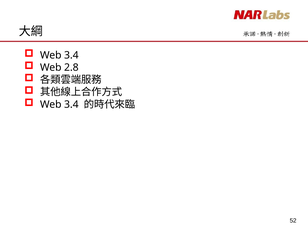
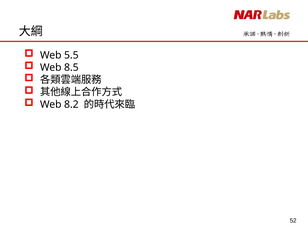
3.4: 3.4 -> 5.5 (71, 55)
2.8: 2.8 -> 8.5 (71, 67)
3.4: 3.4 -> 8.2 (71, 104)
